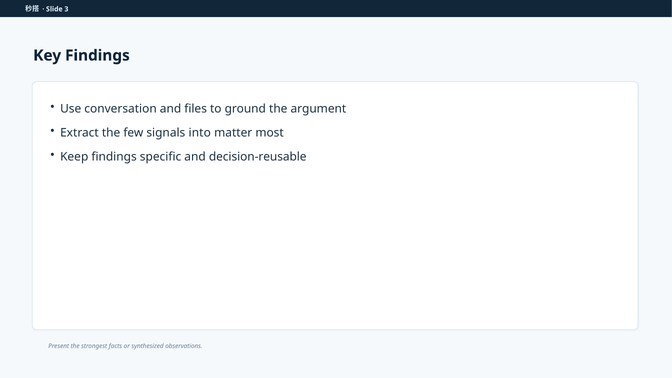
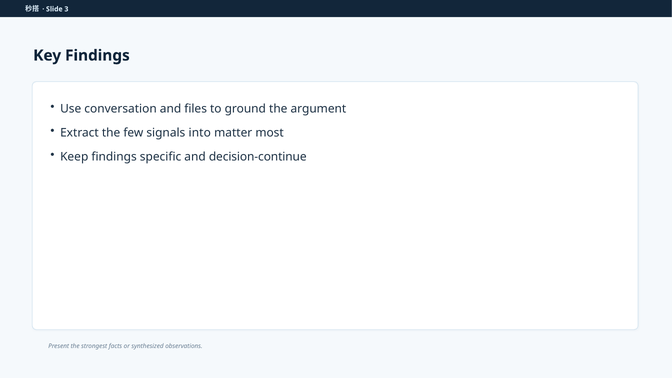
decision-reusable: decision-reusable -> decision-continue (258, 157)
